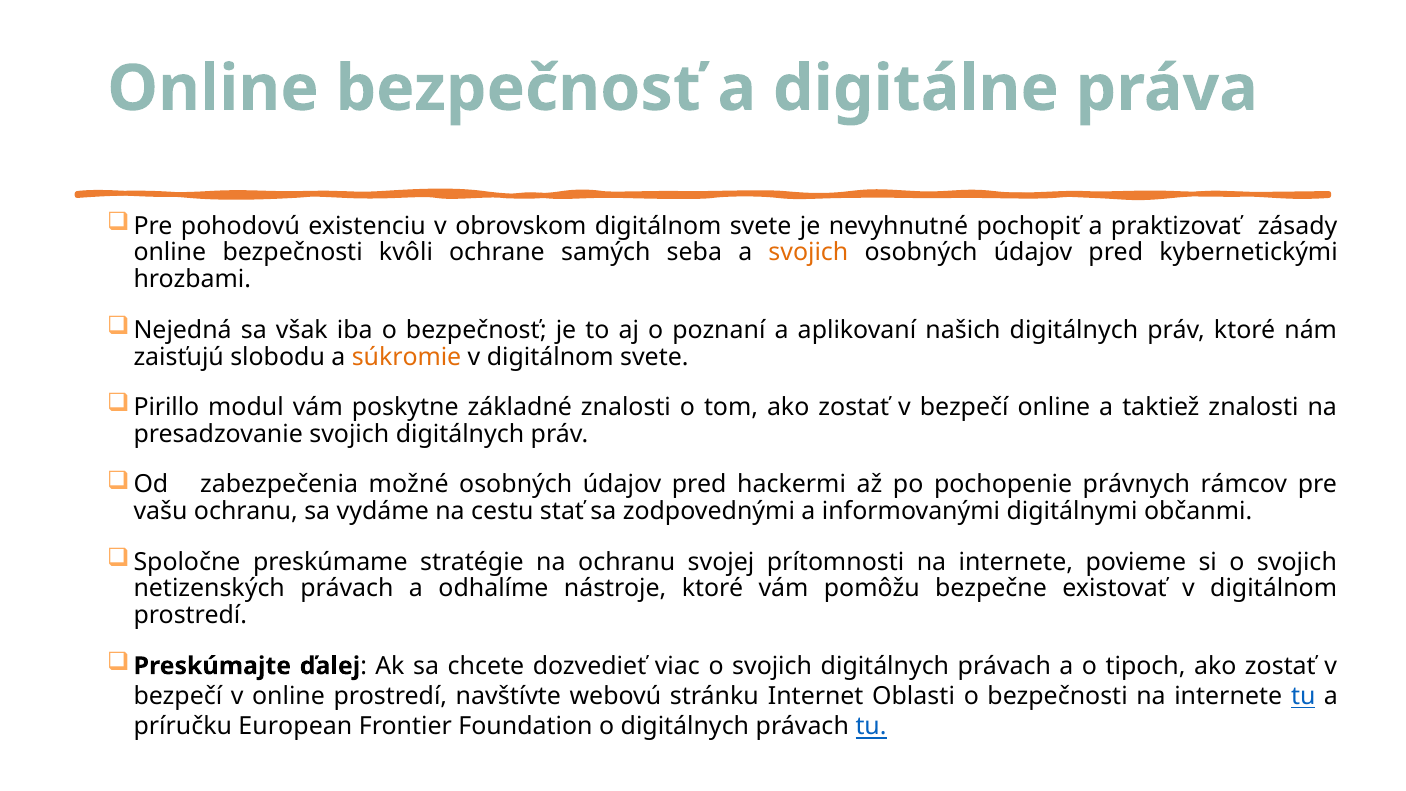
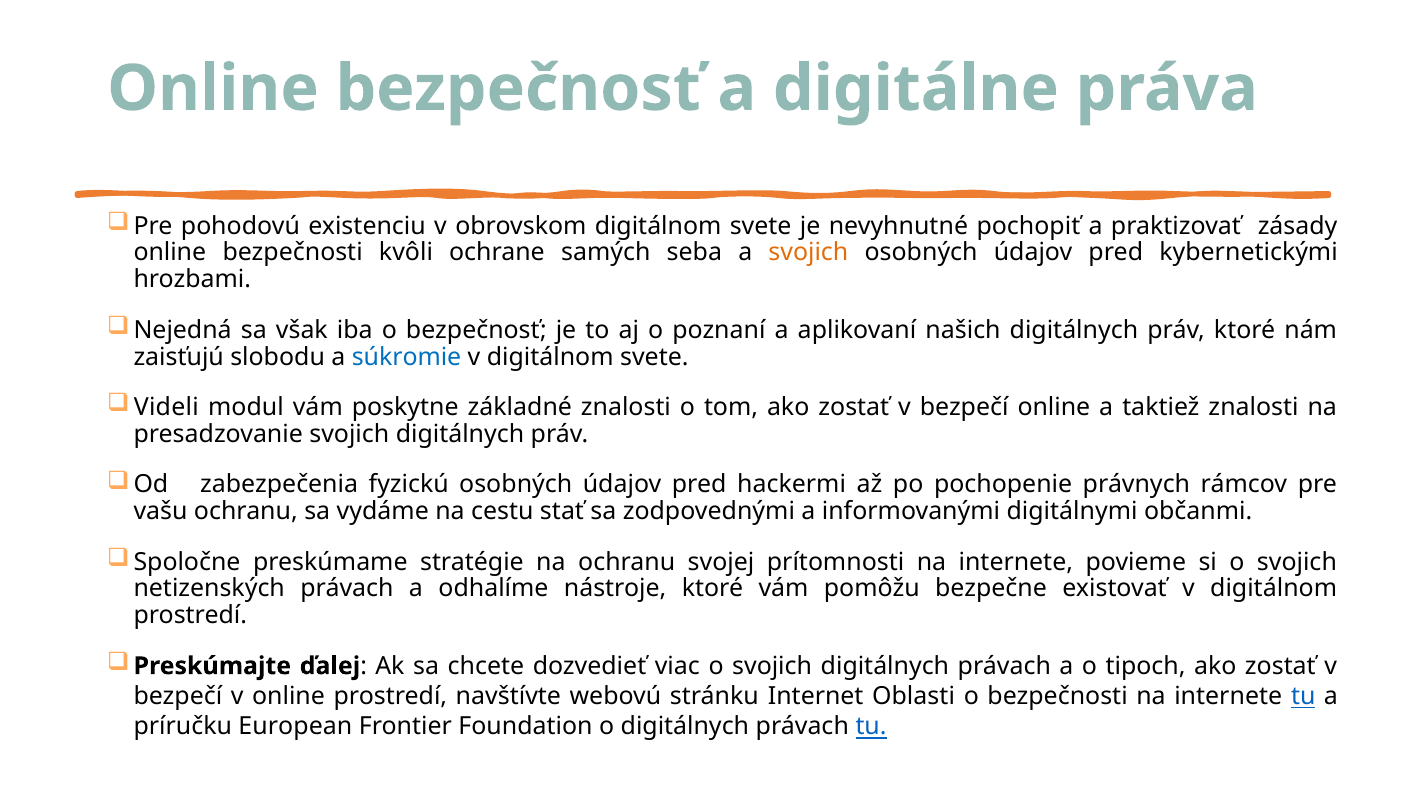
súkromie colour: orange -> blue (407, 357)
Pirillo: Pirillo -> Videli (166, 407)
možné: možné -> fyzickú (409, 484)
